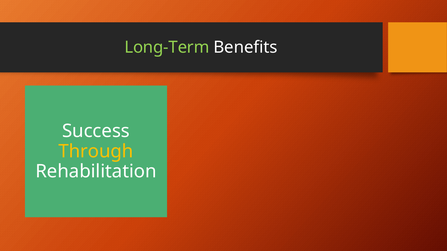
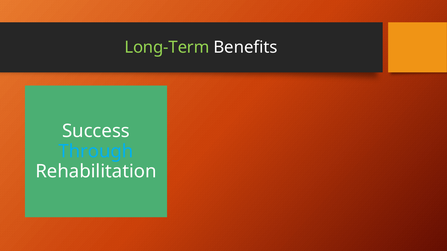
Through colour: yellow -> light blue (96, 152)
